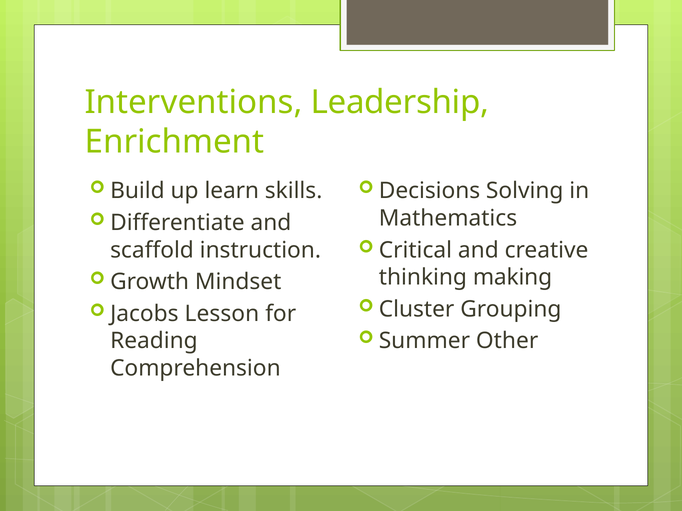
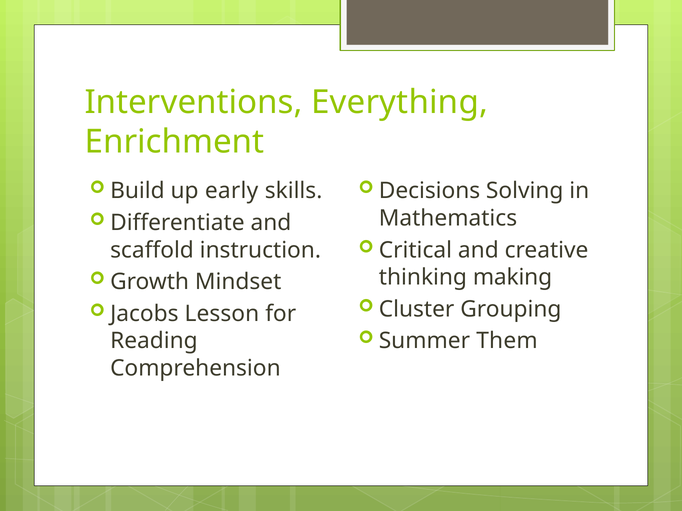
Leadership: Leadership -> Everything (400, 102)
learn: learn -> early (232, 191)
Other: Other -> Them (507, 341)
